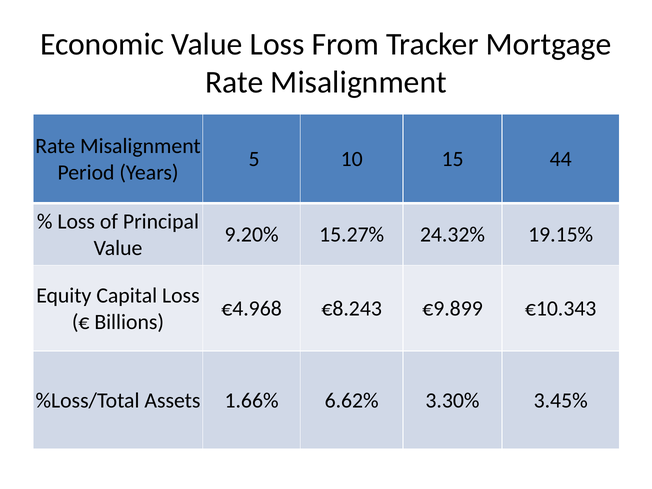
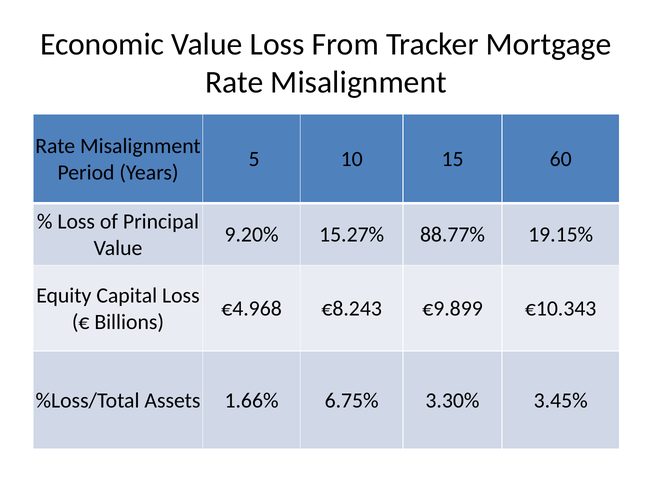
44: 44 -> 60 (561, 159)
24.32%: 24.32% -> 88.77% (452, 235)
6.62%: 6.62% -> 6.75% (352, 400)
